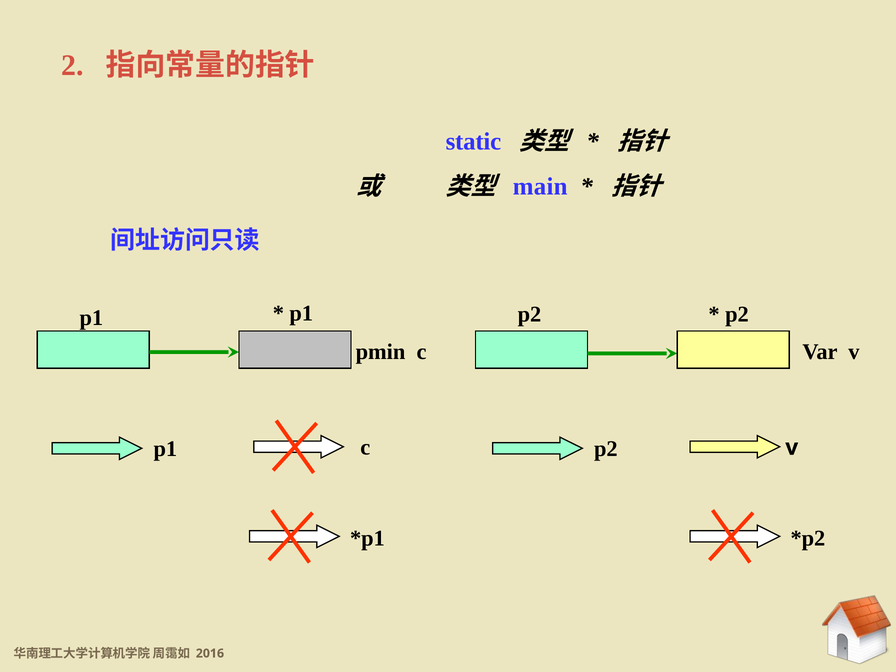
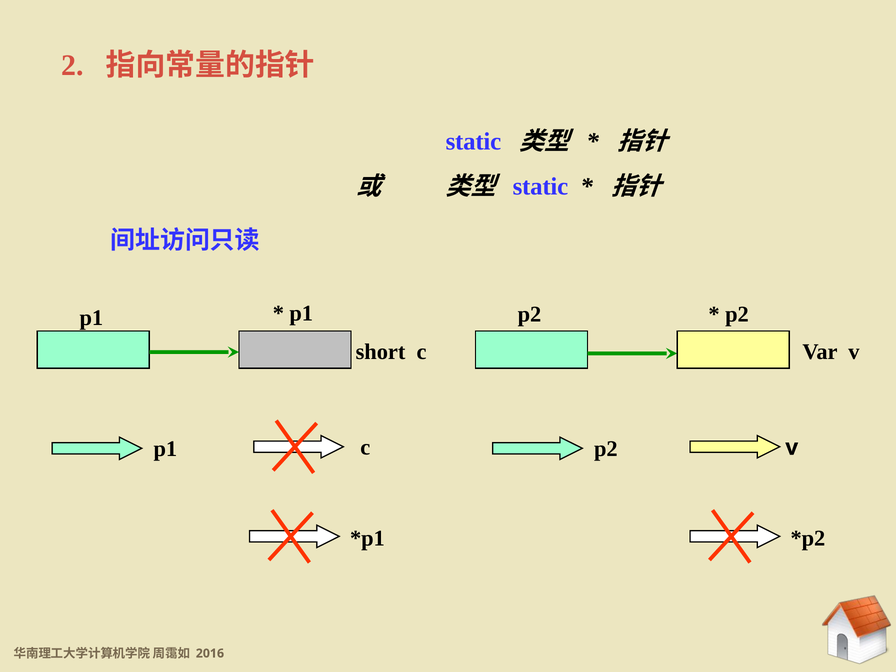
main: main -> static (540, 187)
pmin: pmin -> short (380, 352)
